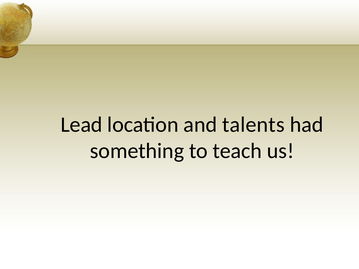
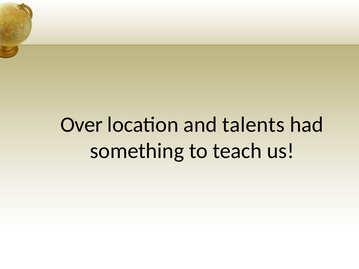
Lead: Lead -> Over (82, 125)
